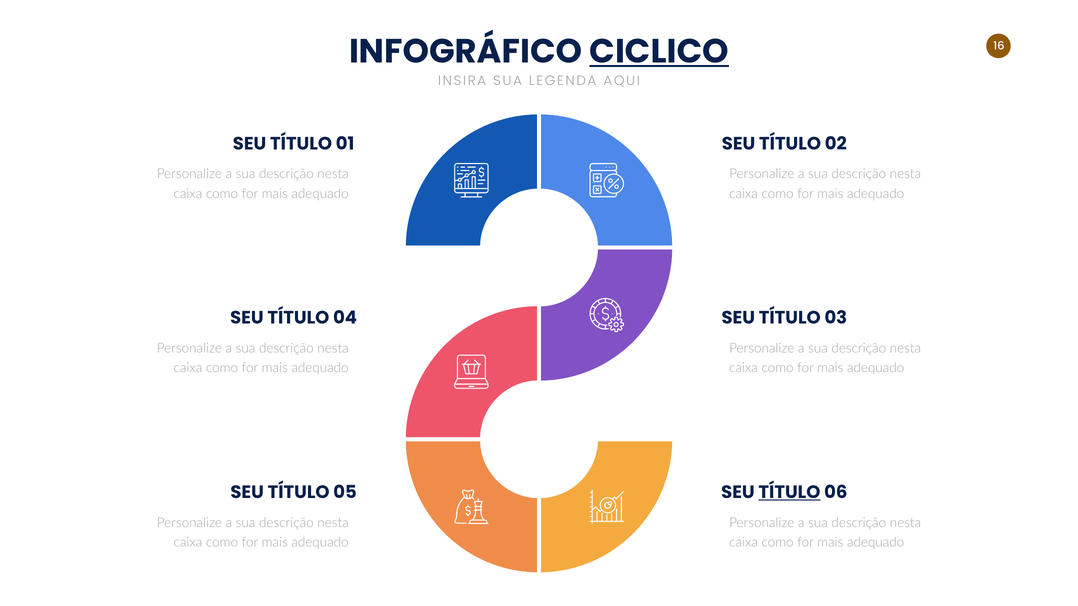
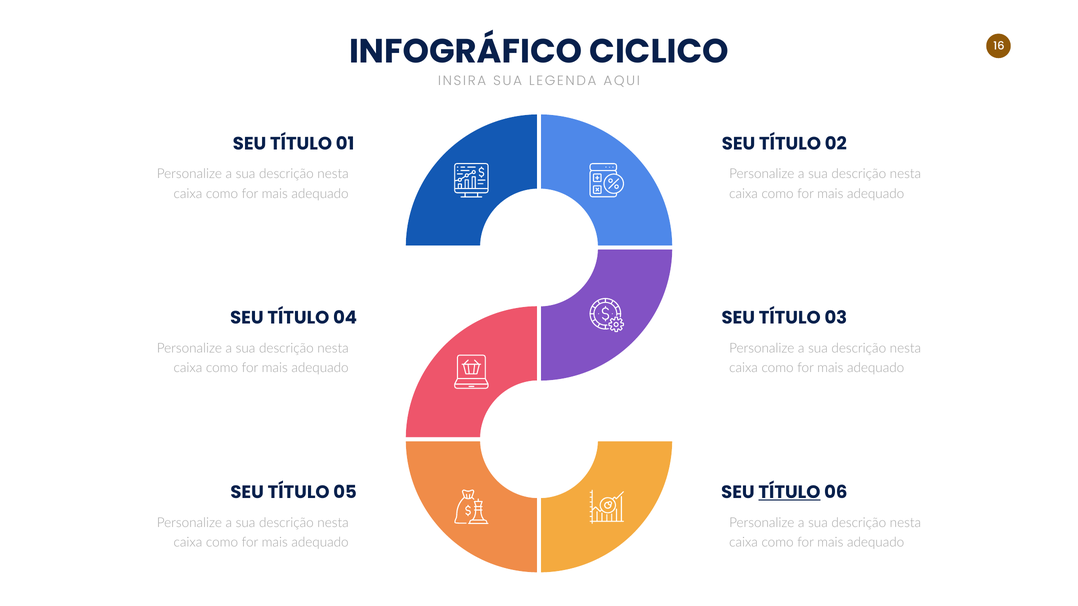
CICLICO underline: present -> none (659, 52)
